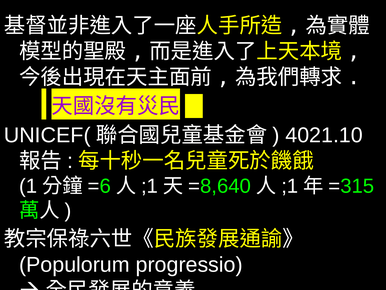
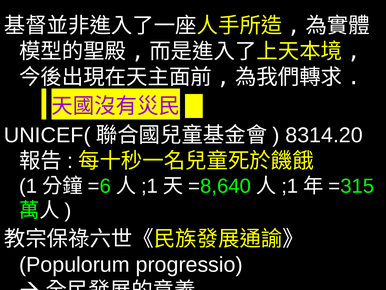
4021.10: 4021.10 -> 8314.20 (324, 135)
